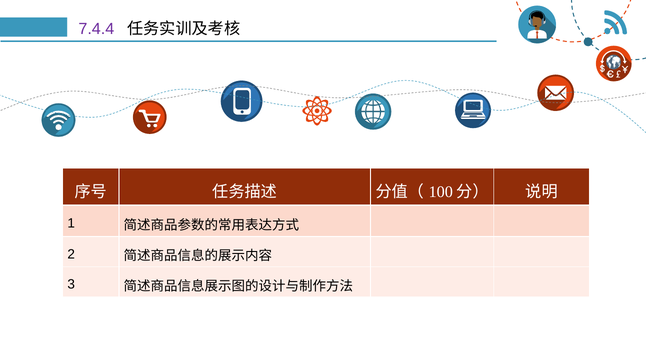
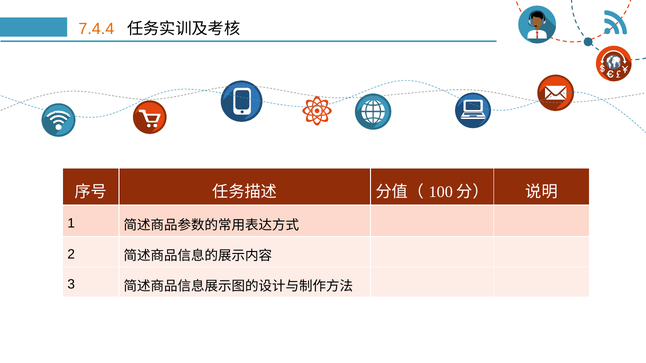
7.4.4 colour: purple -> orange (96, 29)
